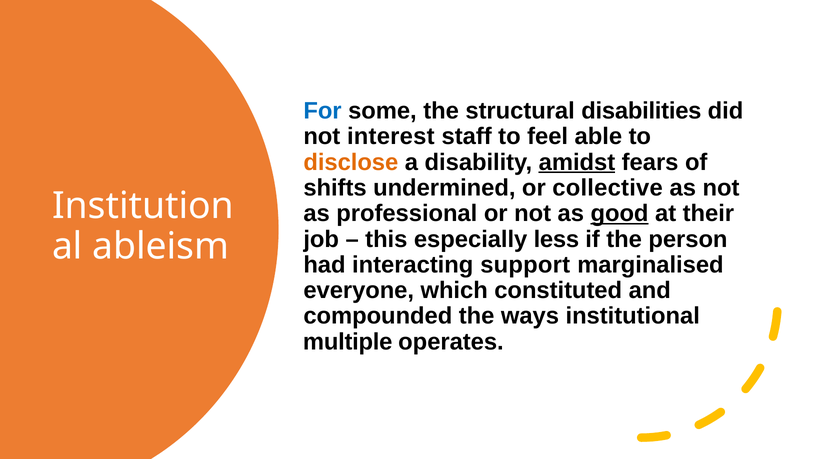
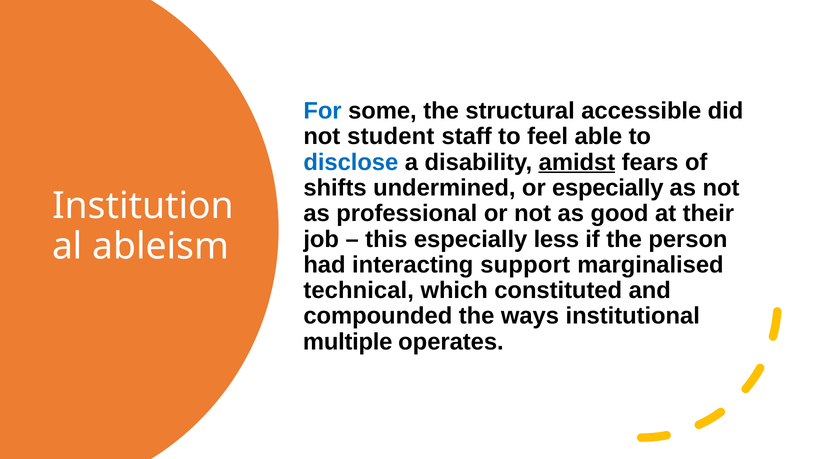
disabilities: disabilities -> accessible (641, 111)
interest: interest -> student (391, 136)
disclose colour: orange -> blue (351, 162)
or collective: collective -> especially (608, 188)
good underline: present -> none (620, 213)
everyone: everyone -> technical (359, 290)
